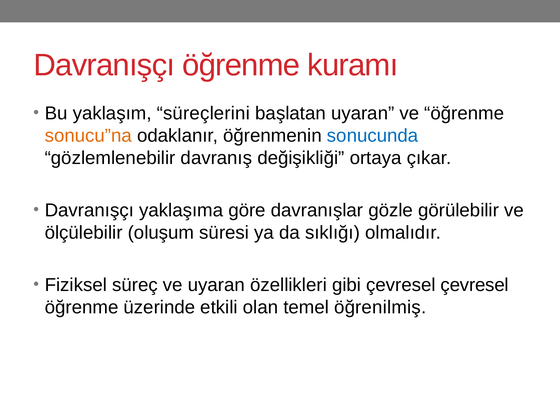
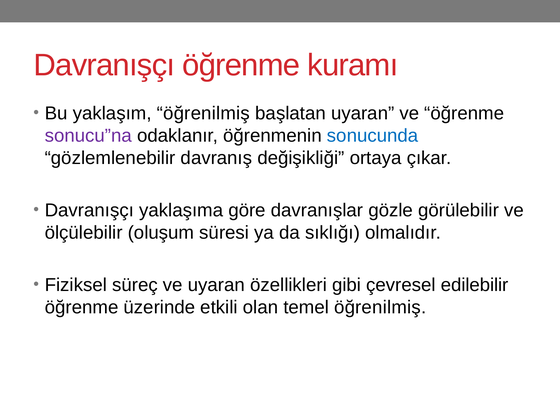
yaklaşım süreçlerini: süreçlerini -> öğrenilmiş (203, 113)
sonucu”na colour: orange -> purple (88, 136)
çevresel çevresel: çevresel -> edilebilir (475, 285)
